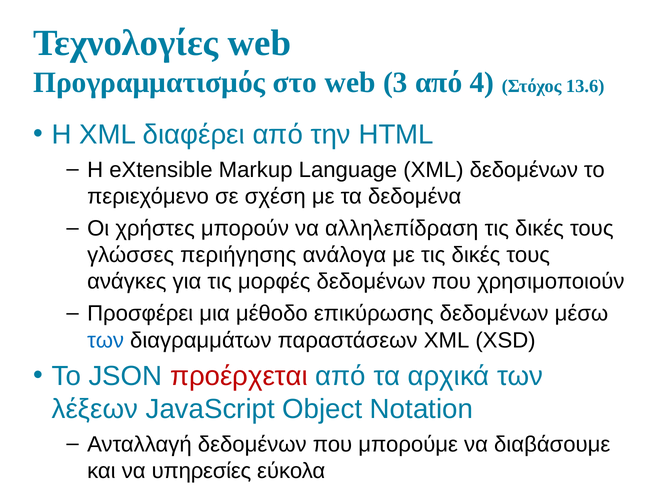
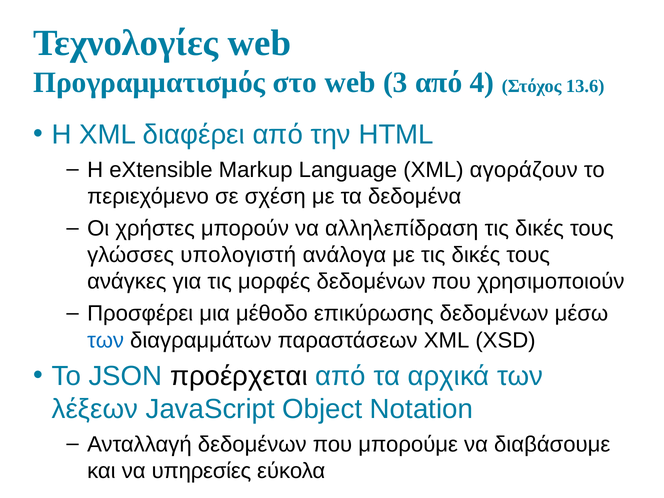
XML δεδομένων: δεδομένων -> αγοράζουν (524, 170)
περιήγησης: περιήγησης -> υπολογιστή (238, 255)
προέρχεται colour: red -> black (239, 376)
